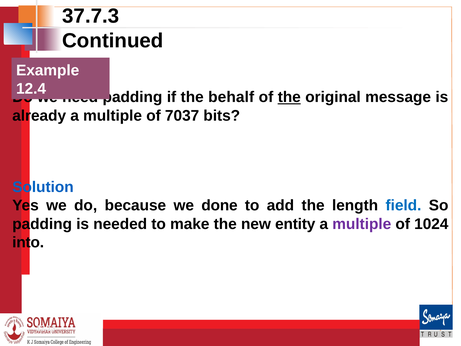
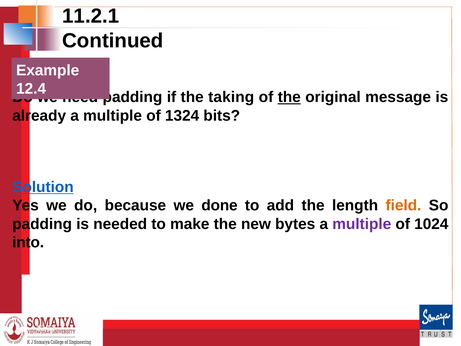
37.7.3: 37.7.3 -> 11.2.1 (91, 16)
behalf: behalf -> taking (231, 97)
7037: 7037 -> 1324 (182, 116)
Solution underline: none -> present (43, 187)
field colour: blue -> orange (403, 205)
entity: entity -> bytes (295, 224)
